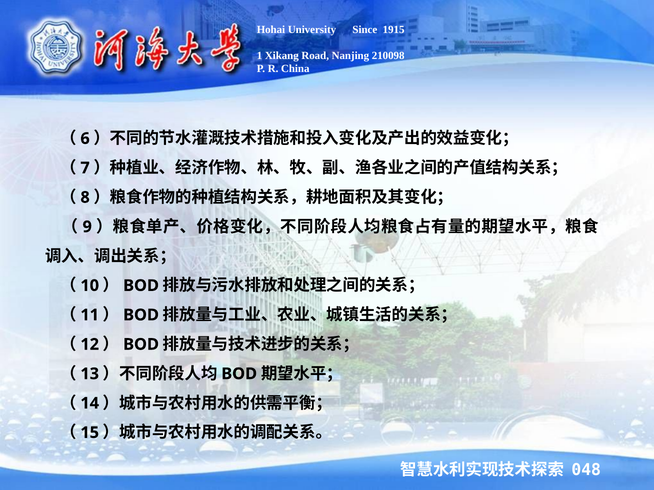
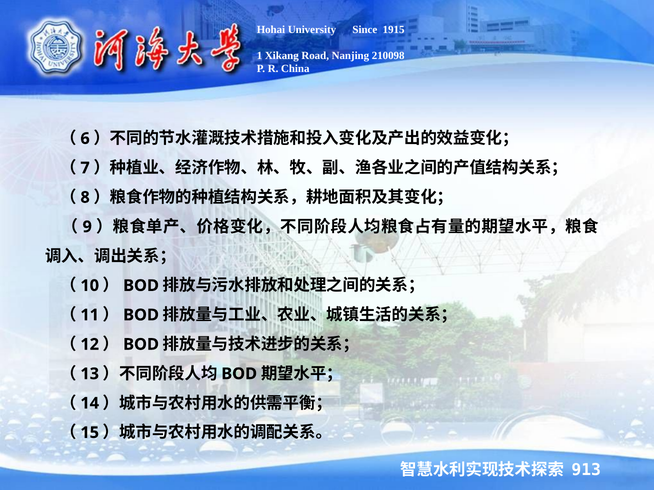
048: 048 -> 913 (586, 471)
